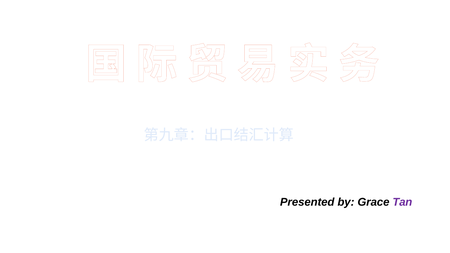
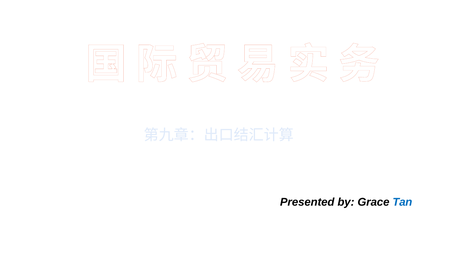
Tan colour: purple -> blue (402, 202)
